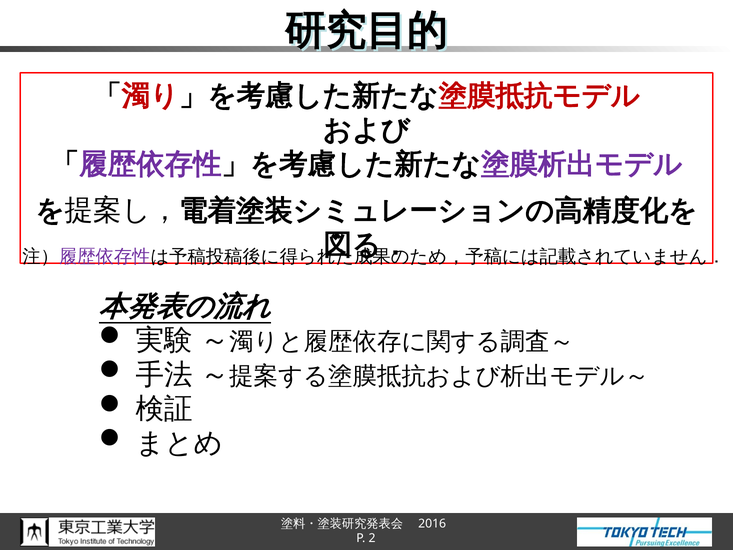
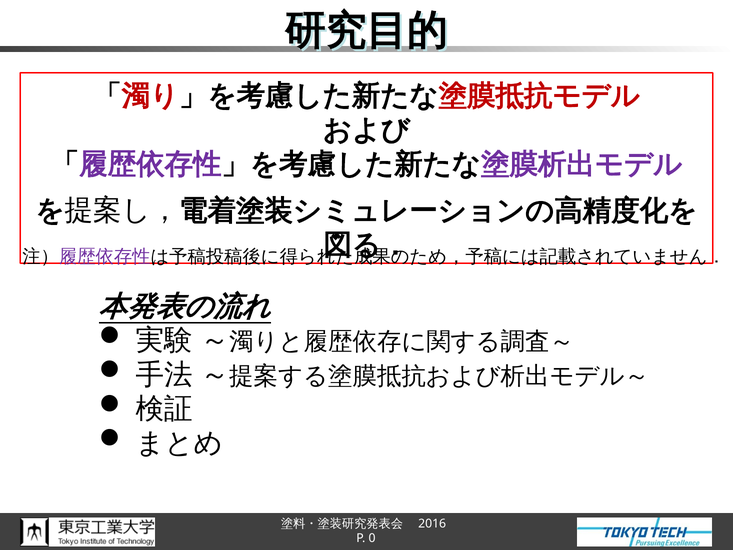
2: 2 -> 0 (372, 538)
